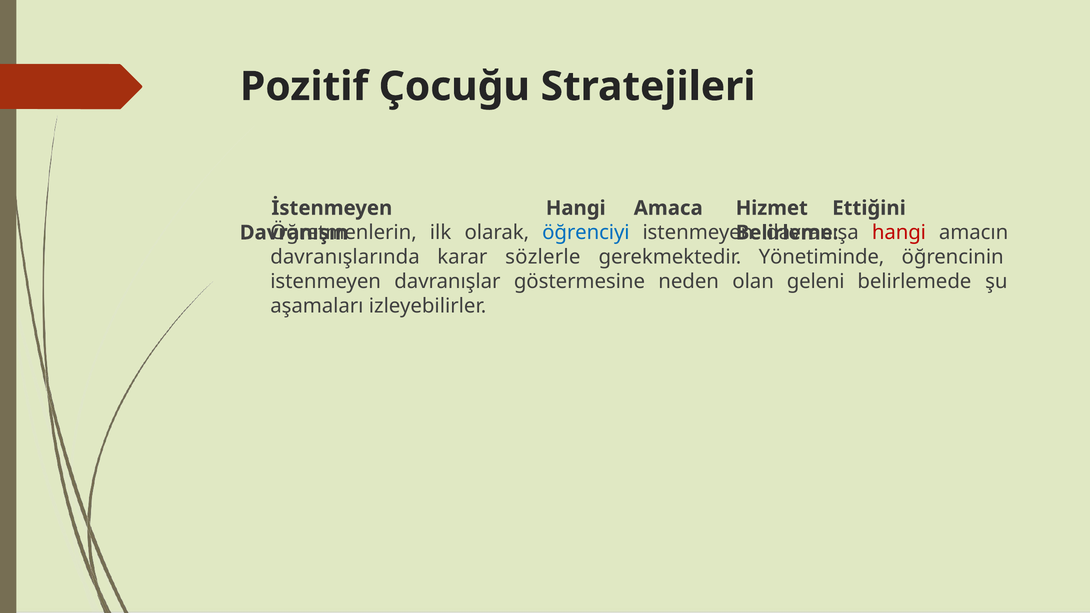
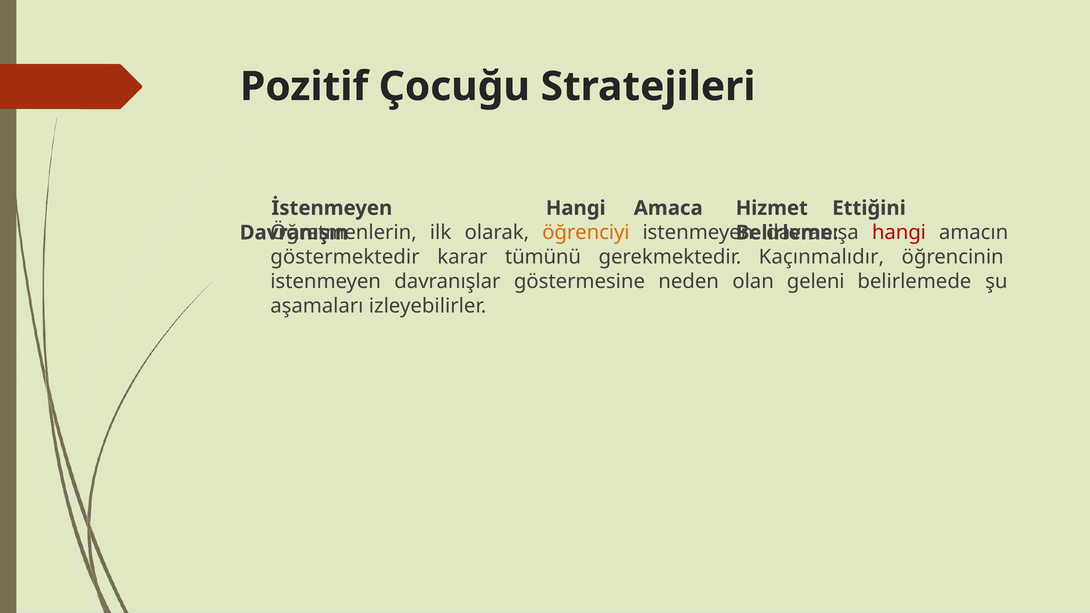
öğrenciyi colour: blue -> orange (586, 233)
davranışlarında: davranışlarında -> göstermektedir (345, 257)
sözlerle: sözlerle -> tümünü (543, 257)
Yönetiminde: Yönetiminde -> Kaçınmalıdır (821, 257)
